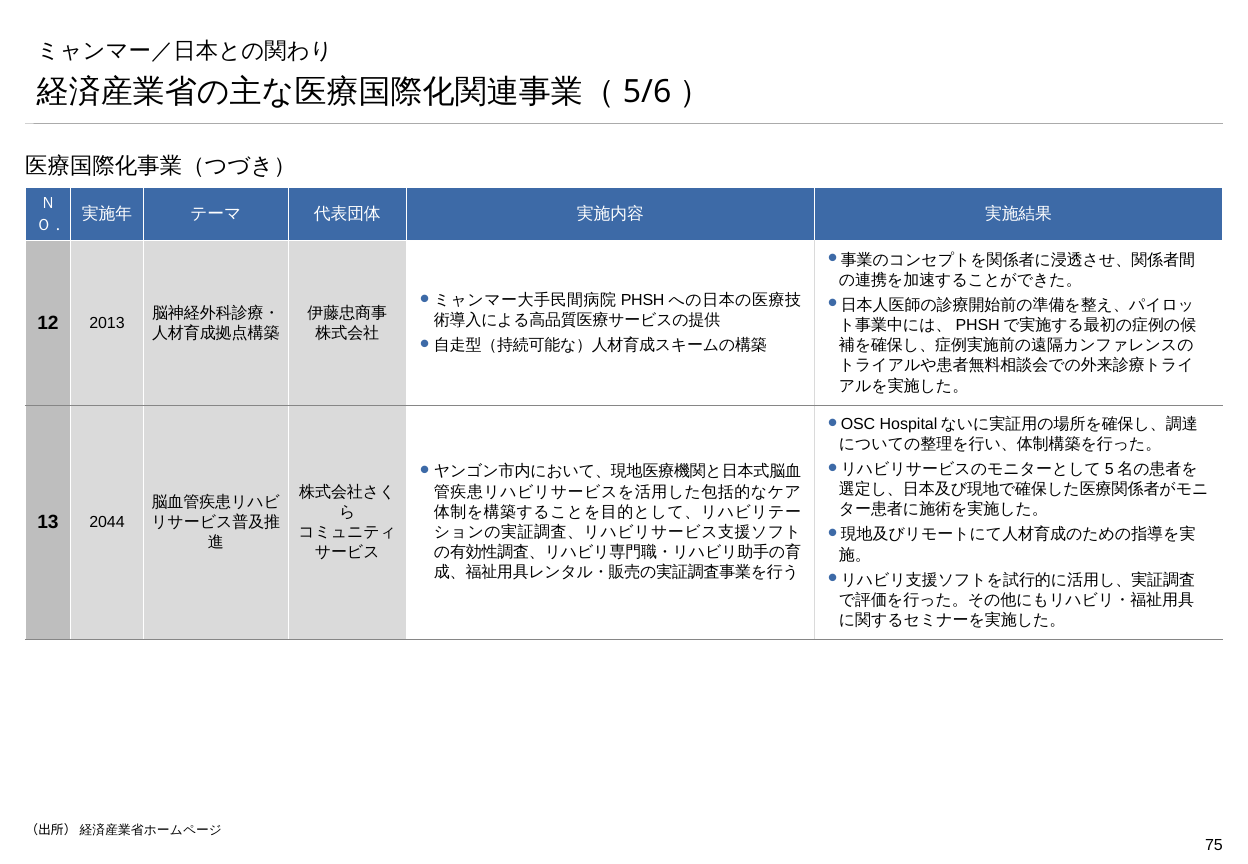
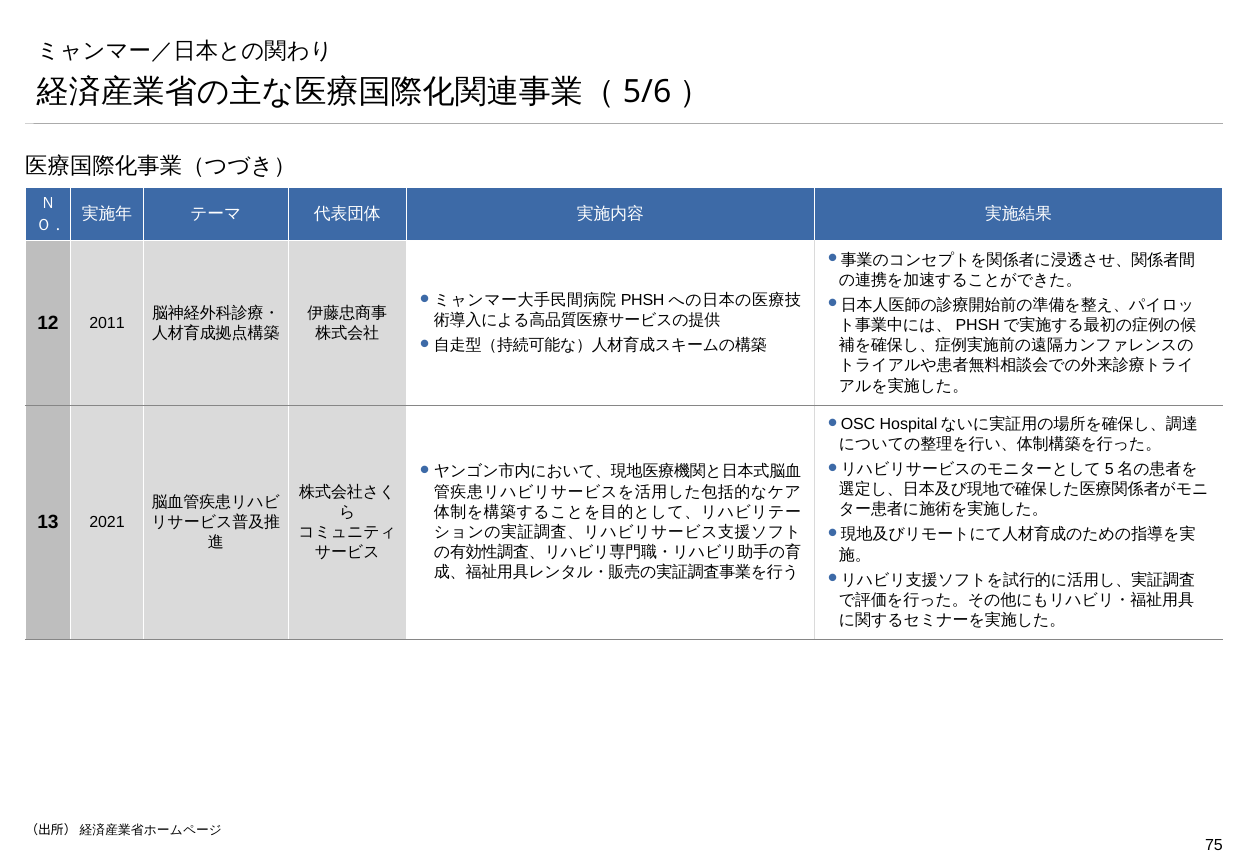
2013: 2013 -> 2011 (107, 323)
2044: 2044 -> 2021 (107, 522)
